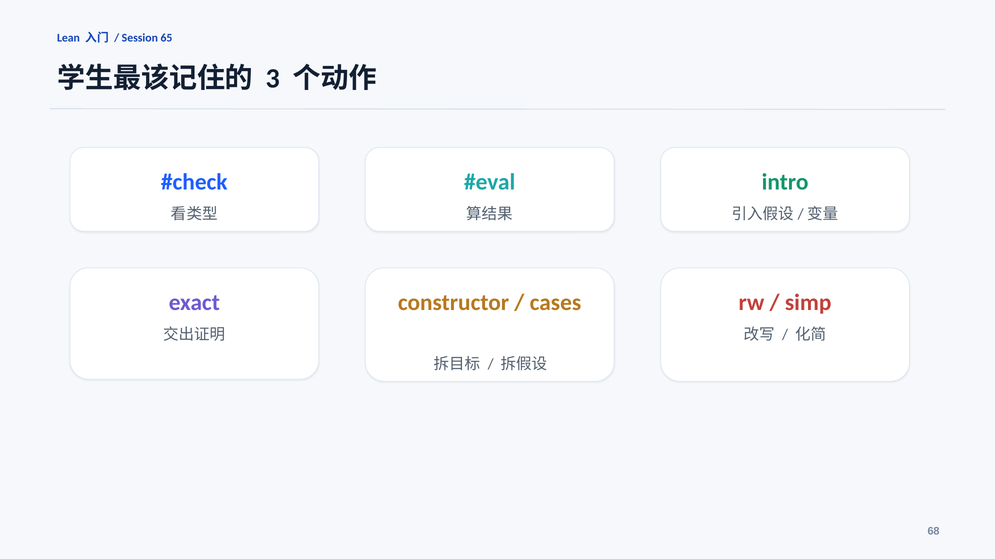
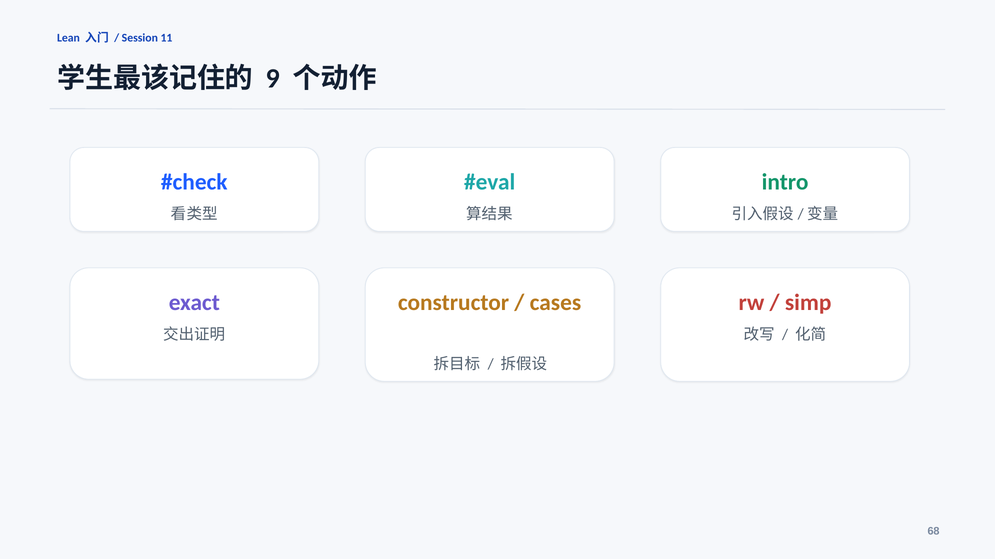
65: 65 -> 11 (166, 38)
3: 3 -> 9 (273, 78)
